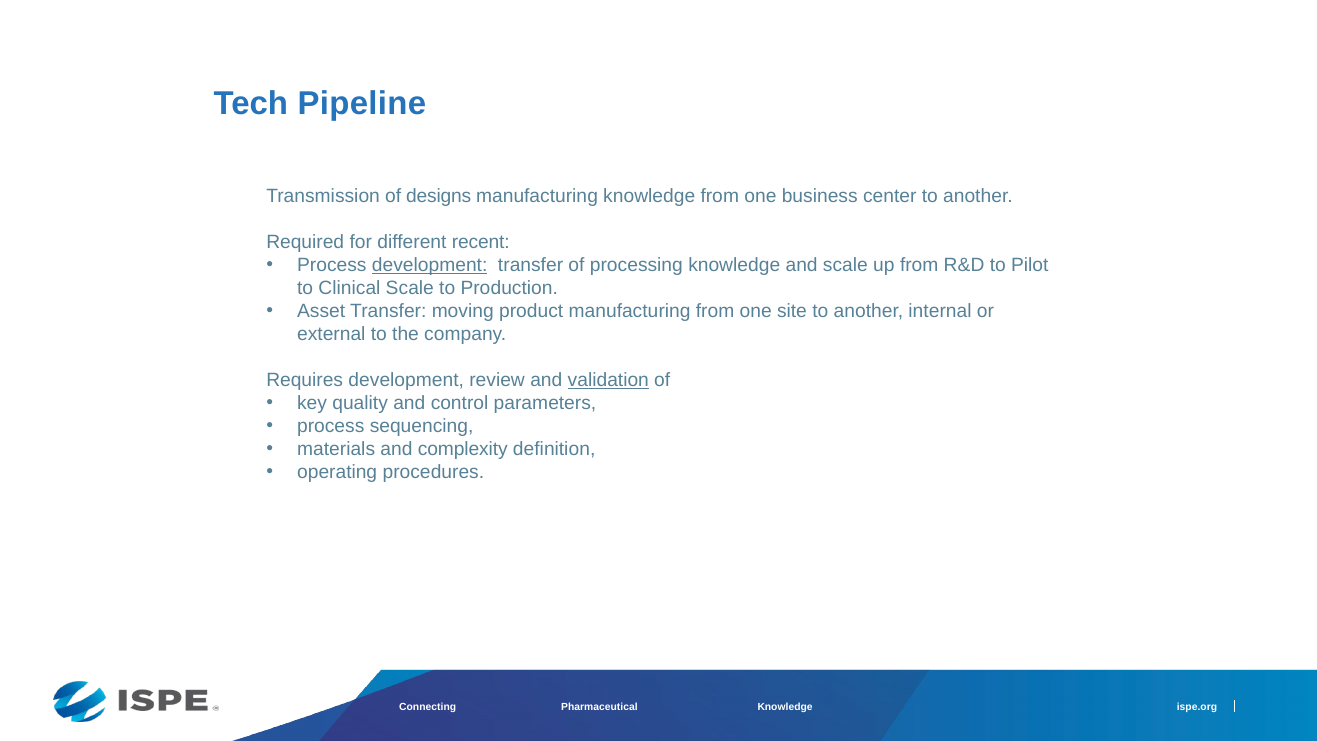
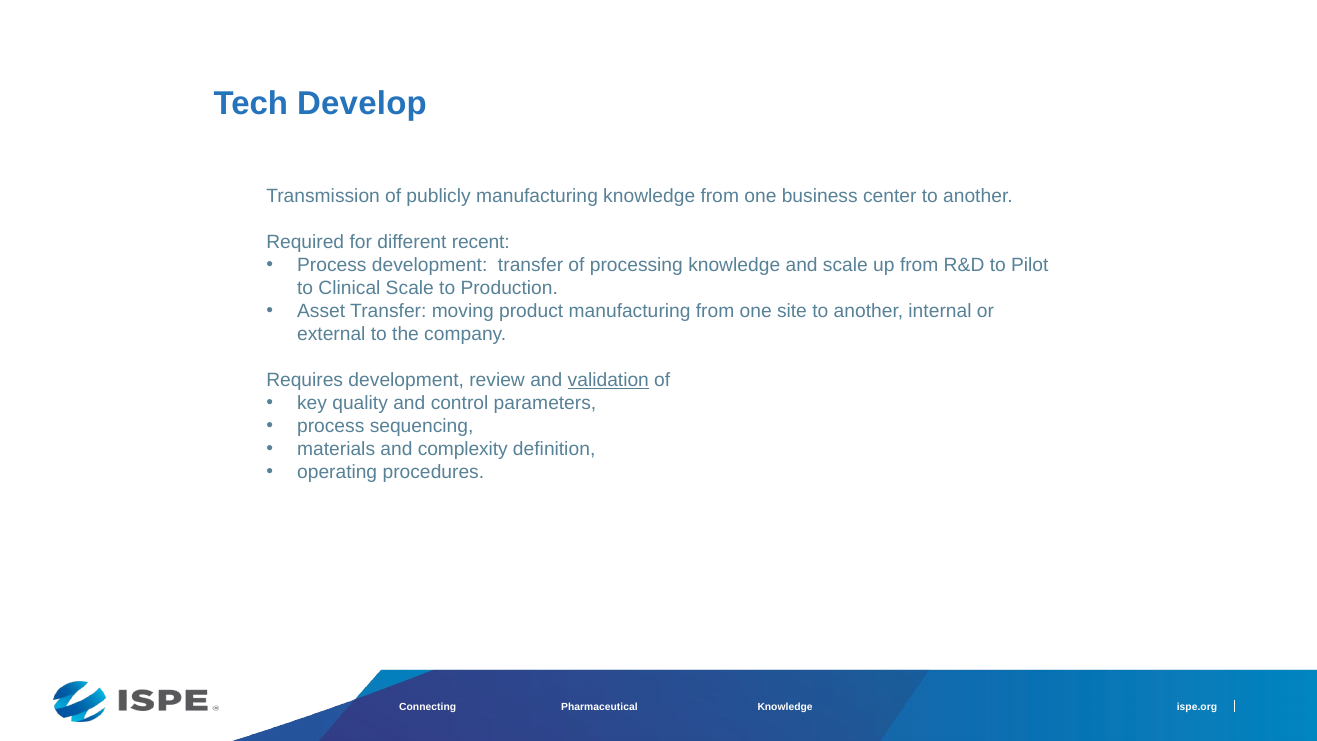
Pipeline: Pipeline -> Develop (362, 104)
designs: designs -> publicly (439, 196)
development underline: present -> none (430, 265)
